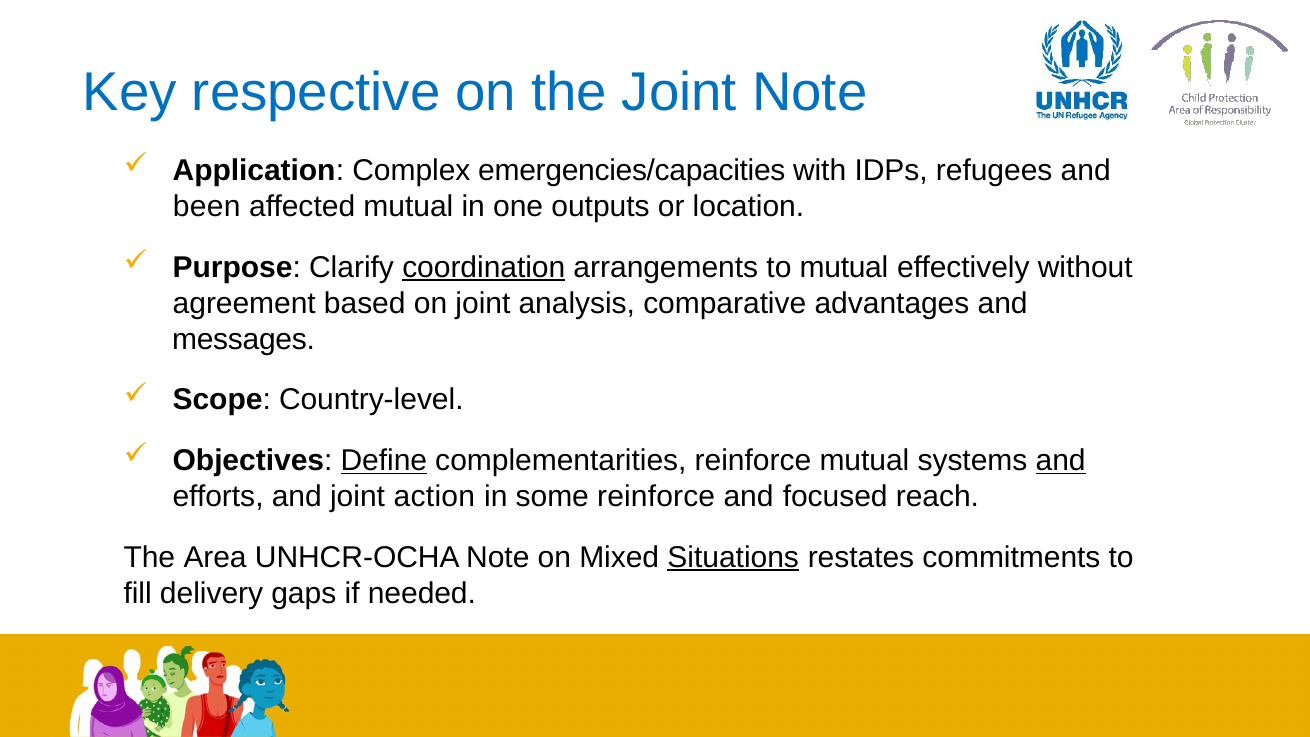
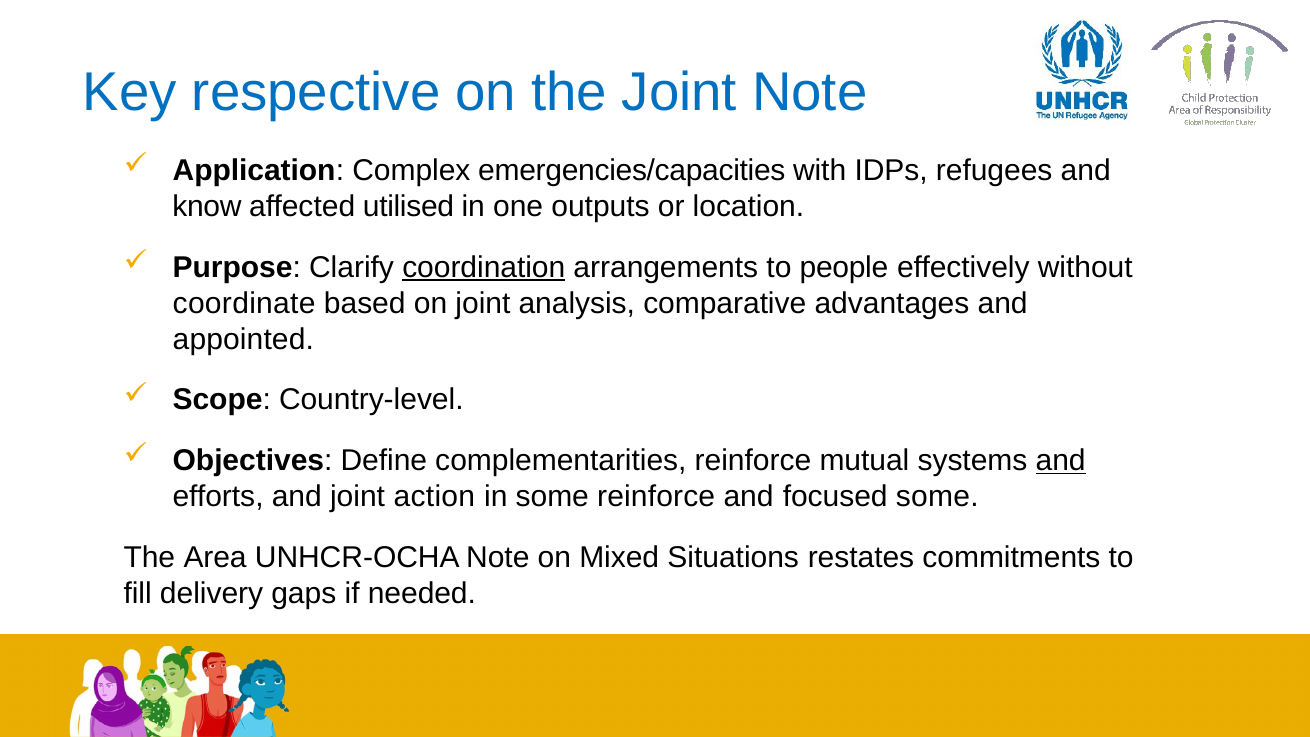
been: been -> know (207, 207)
affected mutual: mutual -> utilised (409, 207)
to mutual: mutual -> people (844, 267)
agreement: agreement -> coordinate (244, 303)
messages: messages -> appointed (243, 339)
Define underline: present -> none (384, 461)
focused reach: reach -> some (937, 497)
Situations underline: present -> none (733, 557)
